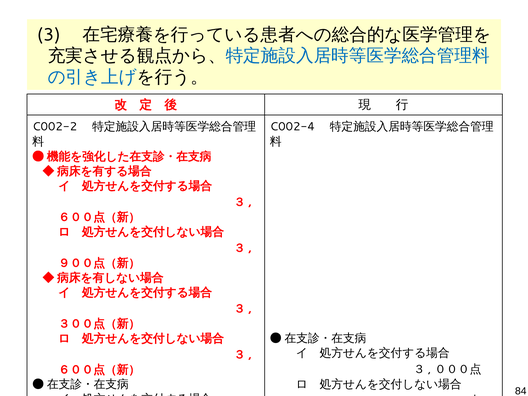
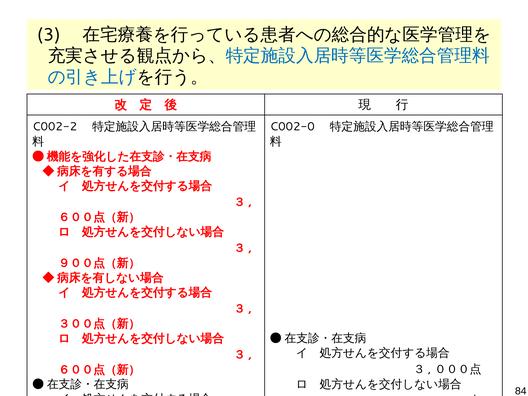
C002-4: C002-4 -> C002-0 (292, 127)
